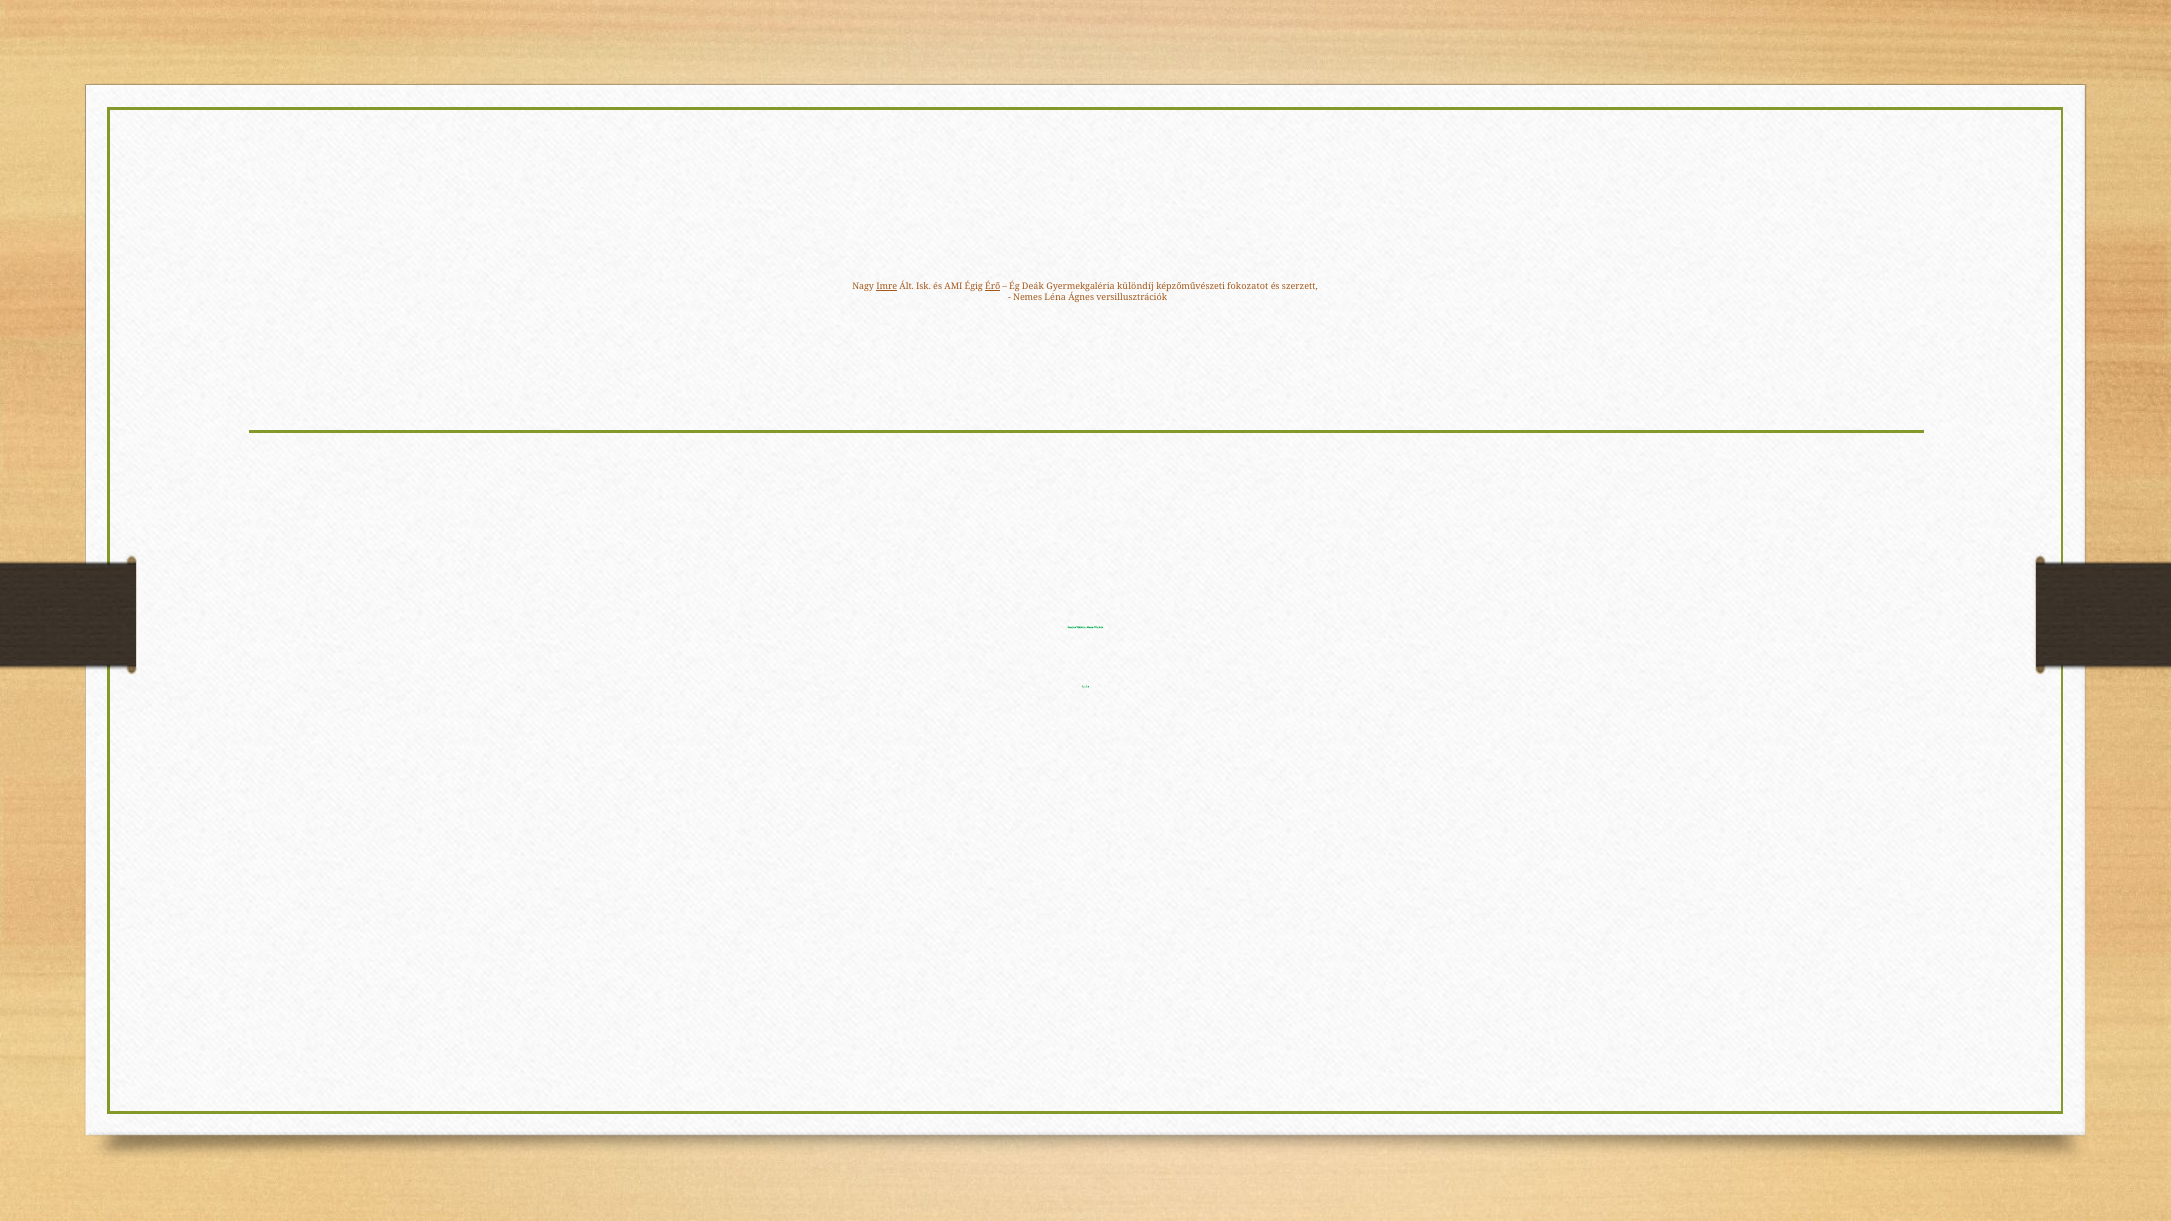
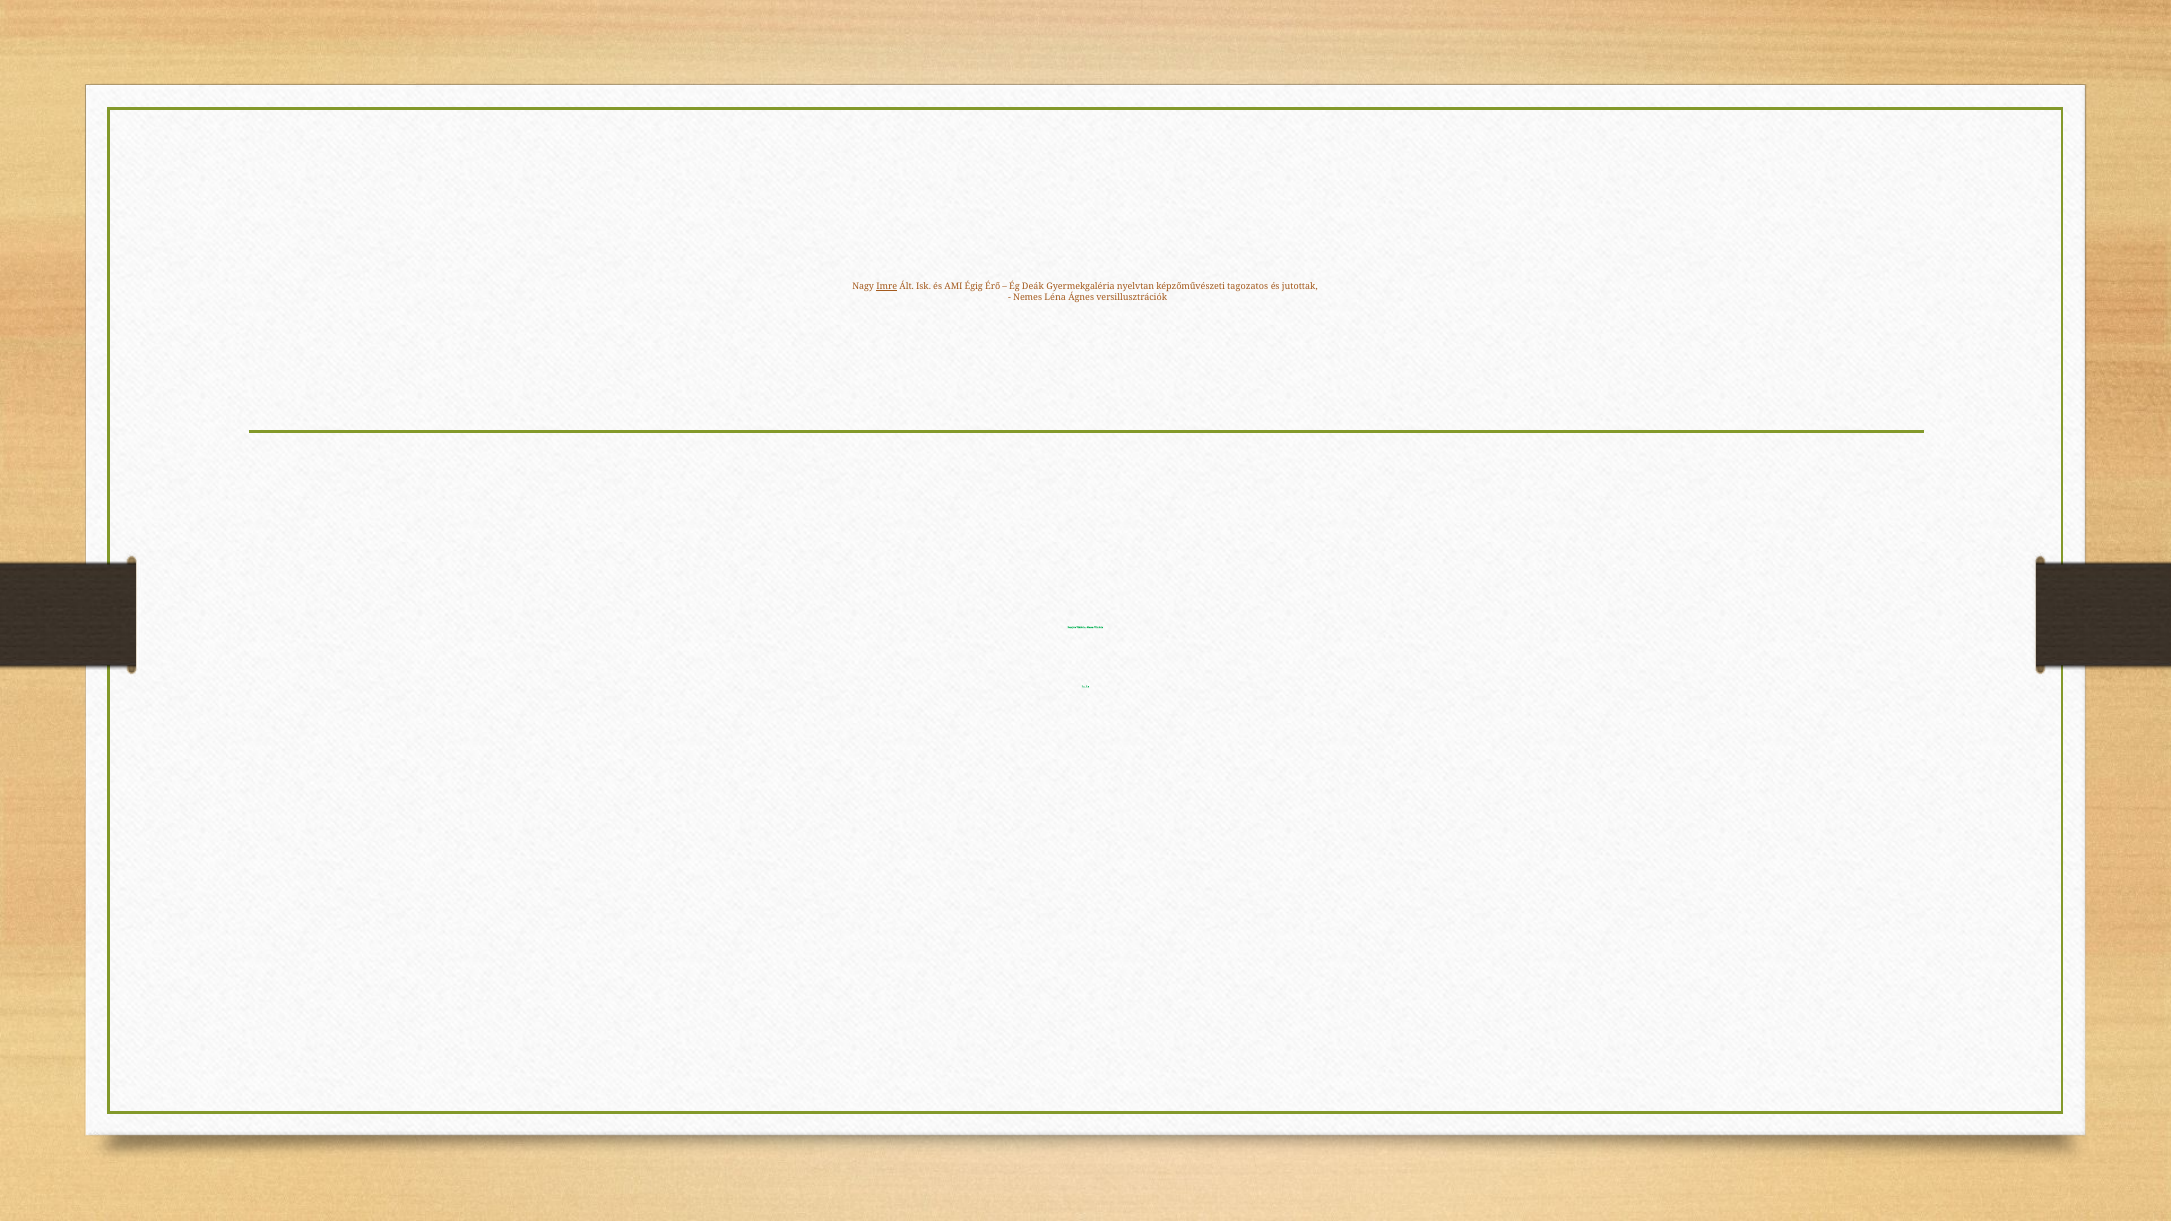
Érő underline: present -> none (993, 287)
különdíj: különdíj -> nyelvtan (1136, 287)
fokozatot: fokozatot -> tagozatos (1248, 287)
szerzett: szerzett -> jutottak (1300, 287)
